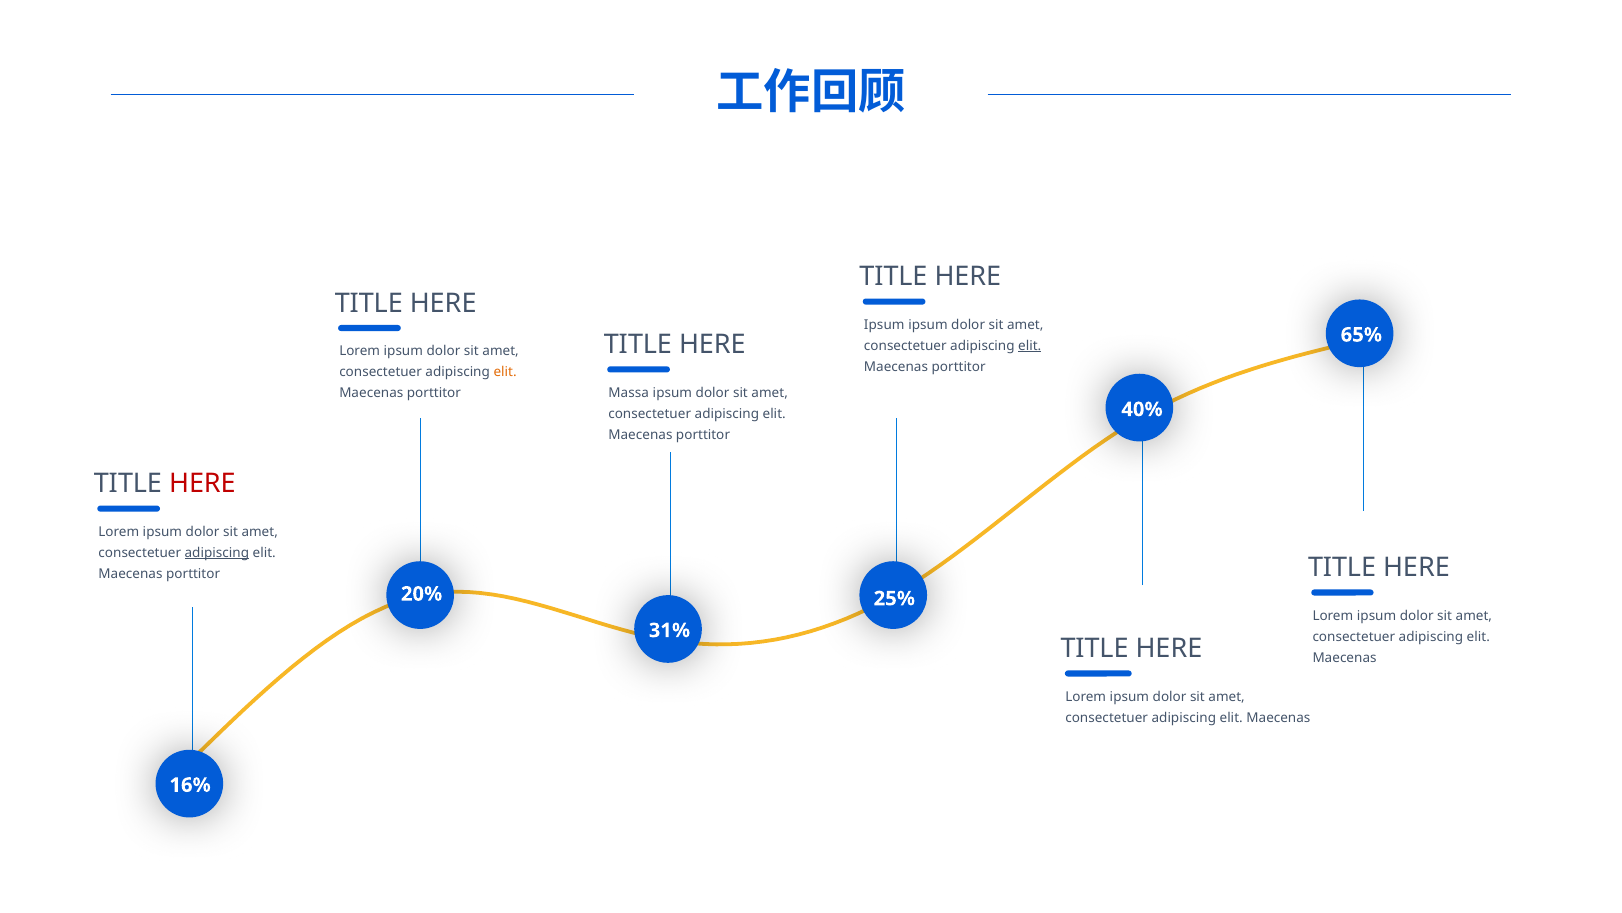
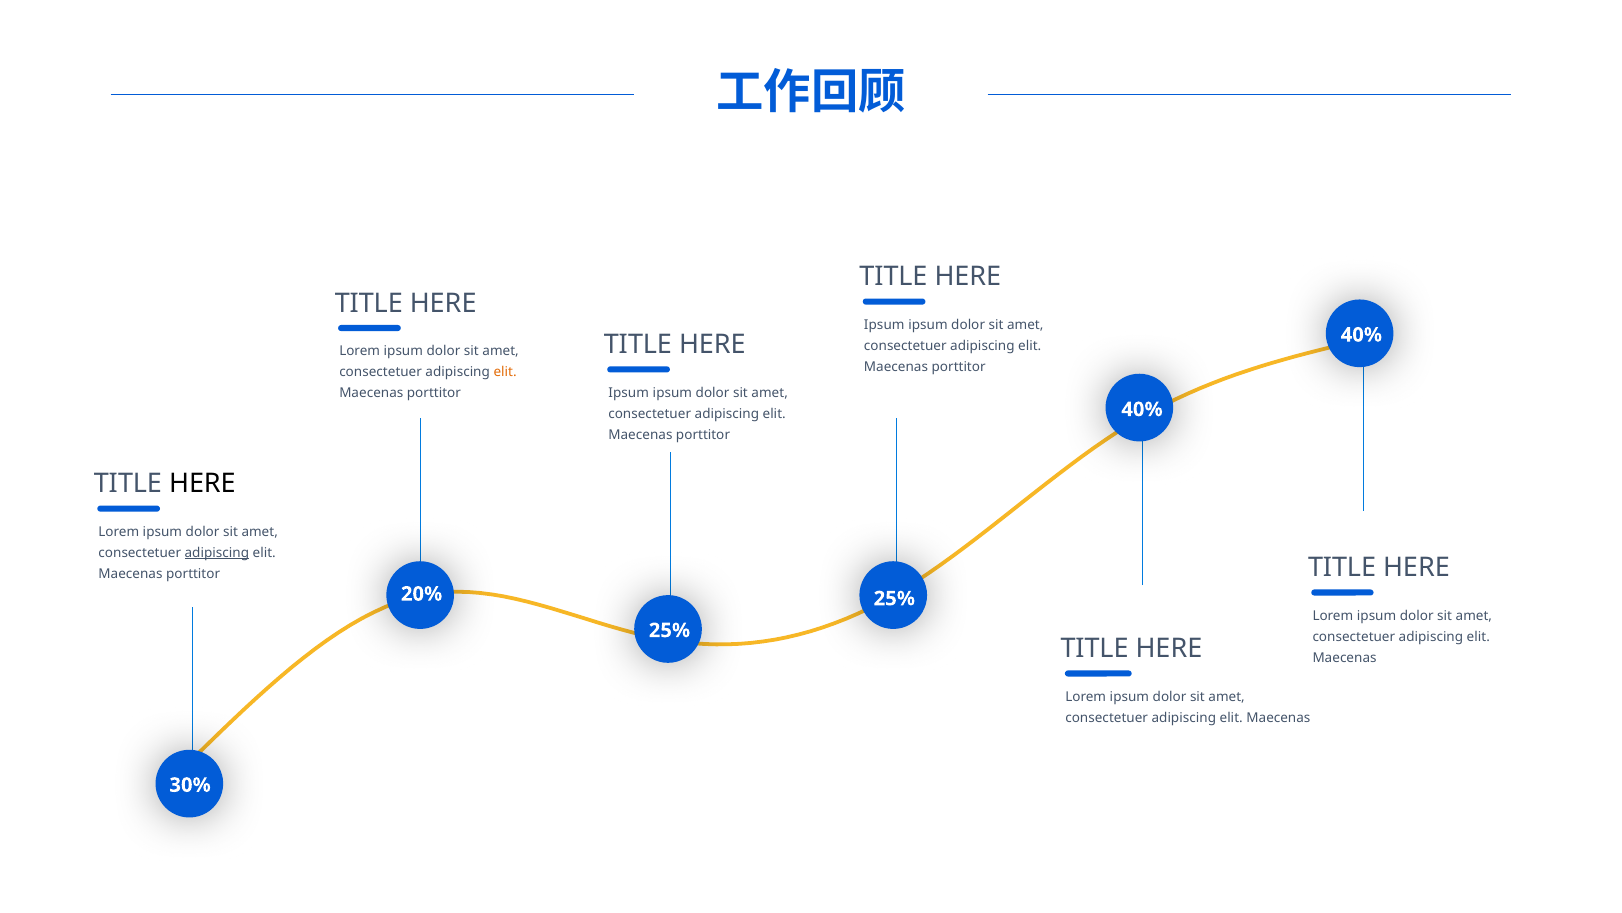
65%: 65% -> 40% (1361, 335)
elit underline: present -> none (1030, 346)
Massa: Massa -> Ipsum (629, 392)
HERE colour: red -> black (202, 484)
31%: 31% -> 25% (669, 630)
16%: 16% -> 30% (190, 785)
